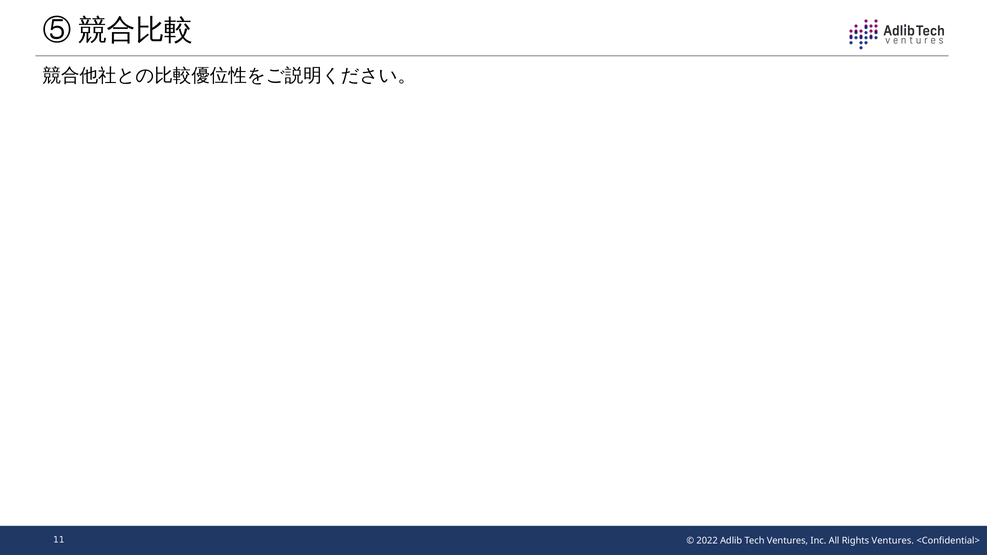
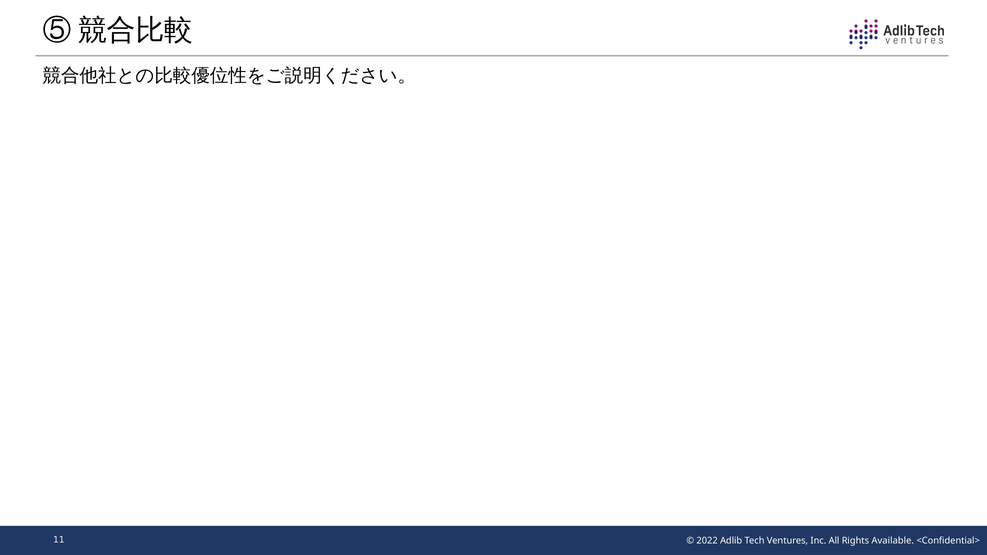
Rights Ventures: Ventures -> Available (893, 541)
